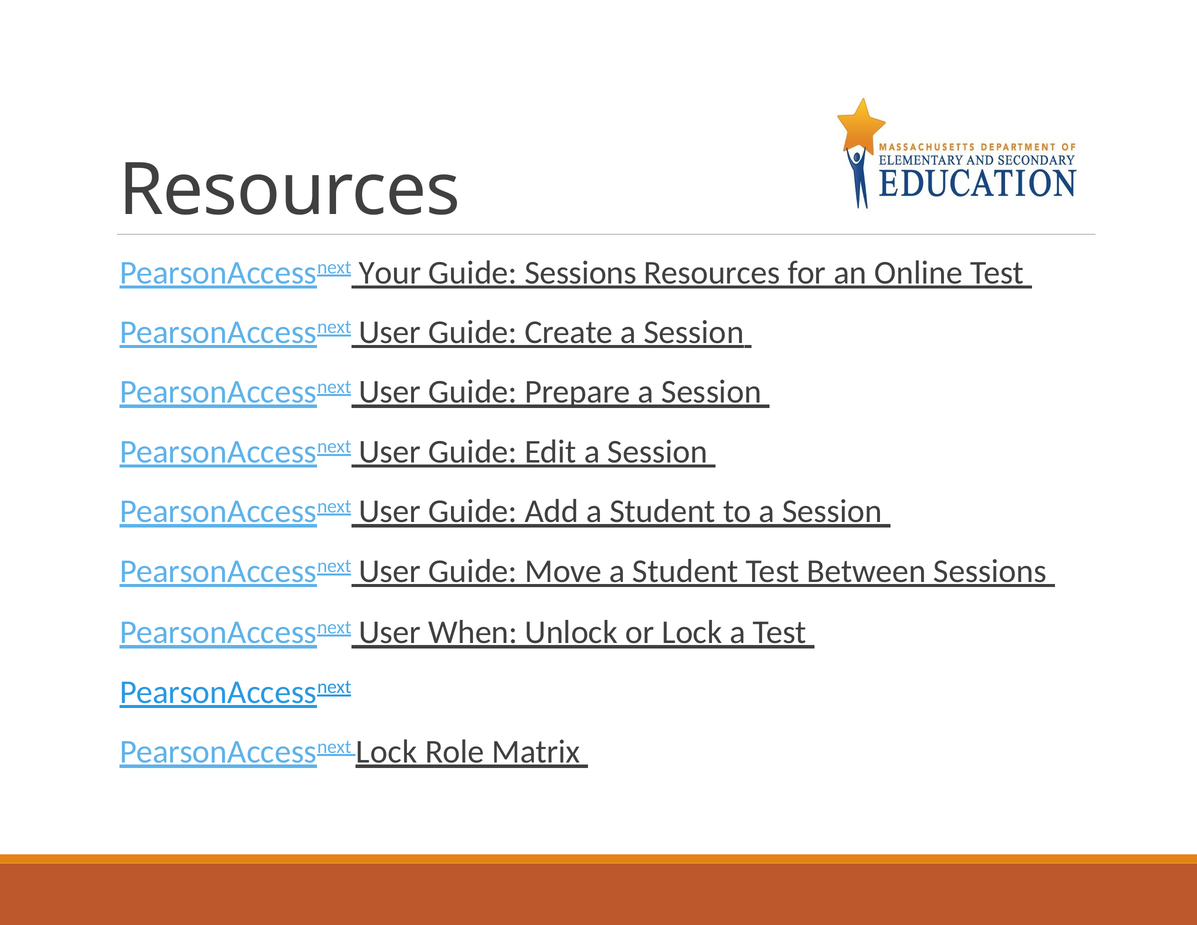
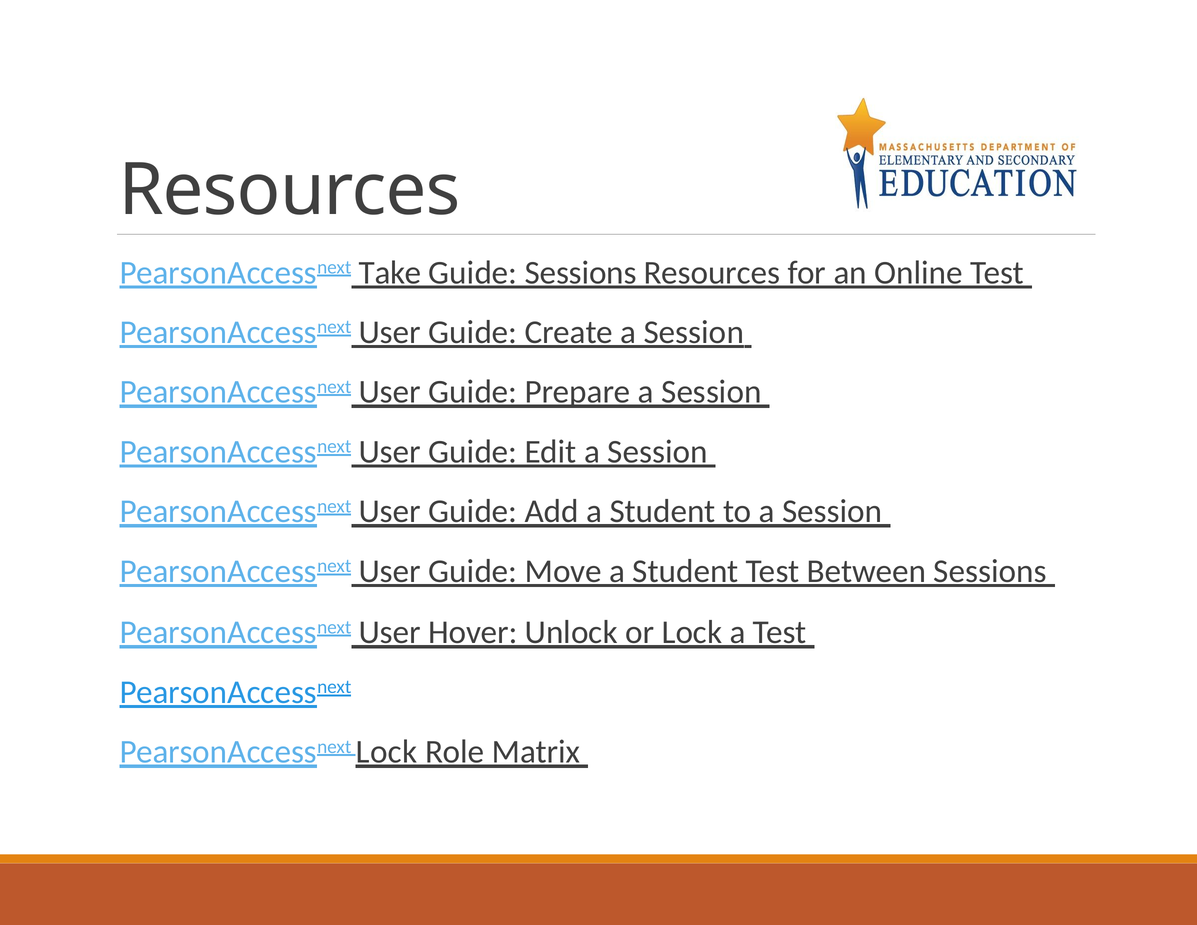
Your: Your -> Take (390, 273)
When: When -> Hover (473, 632)
